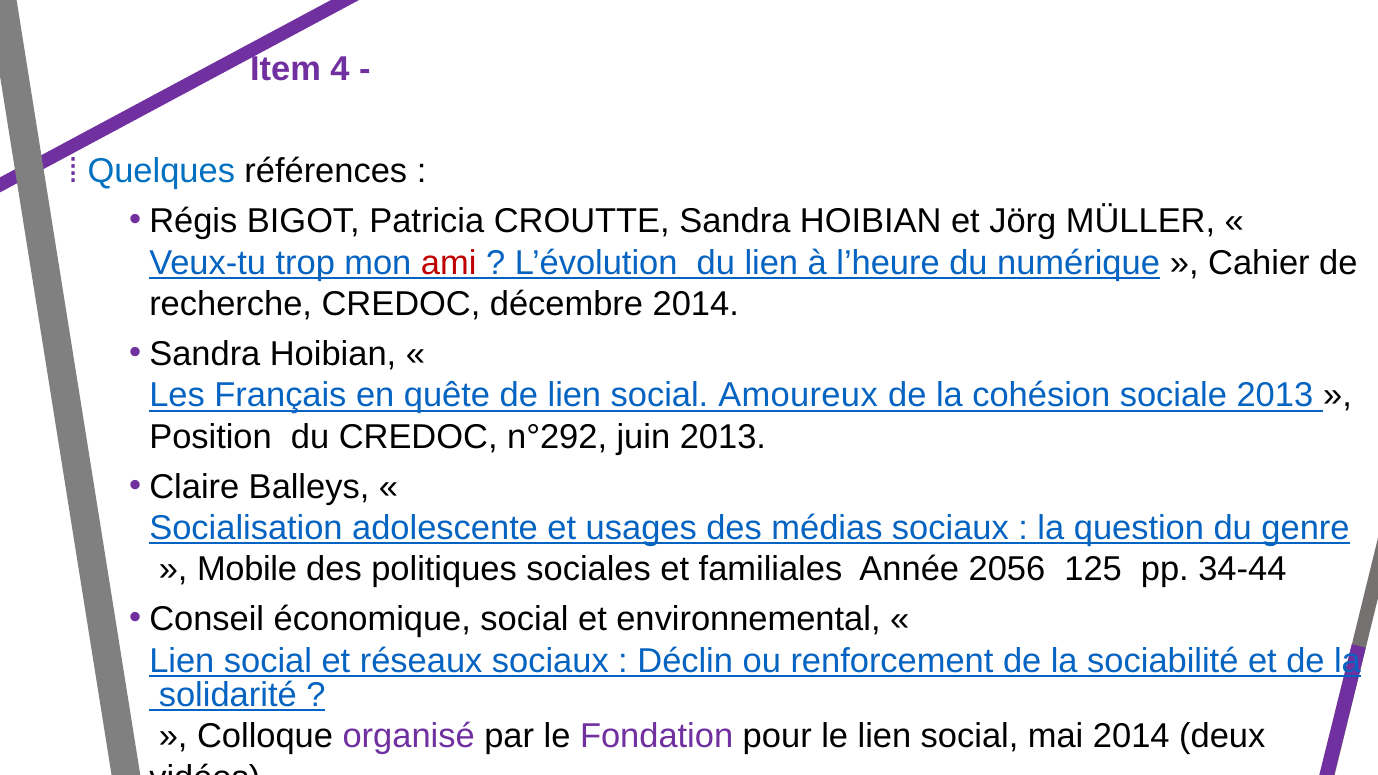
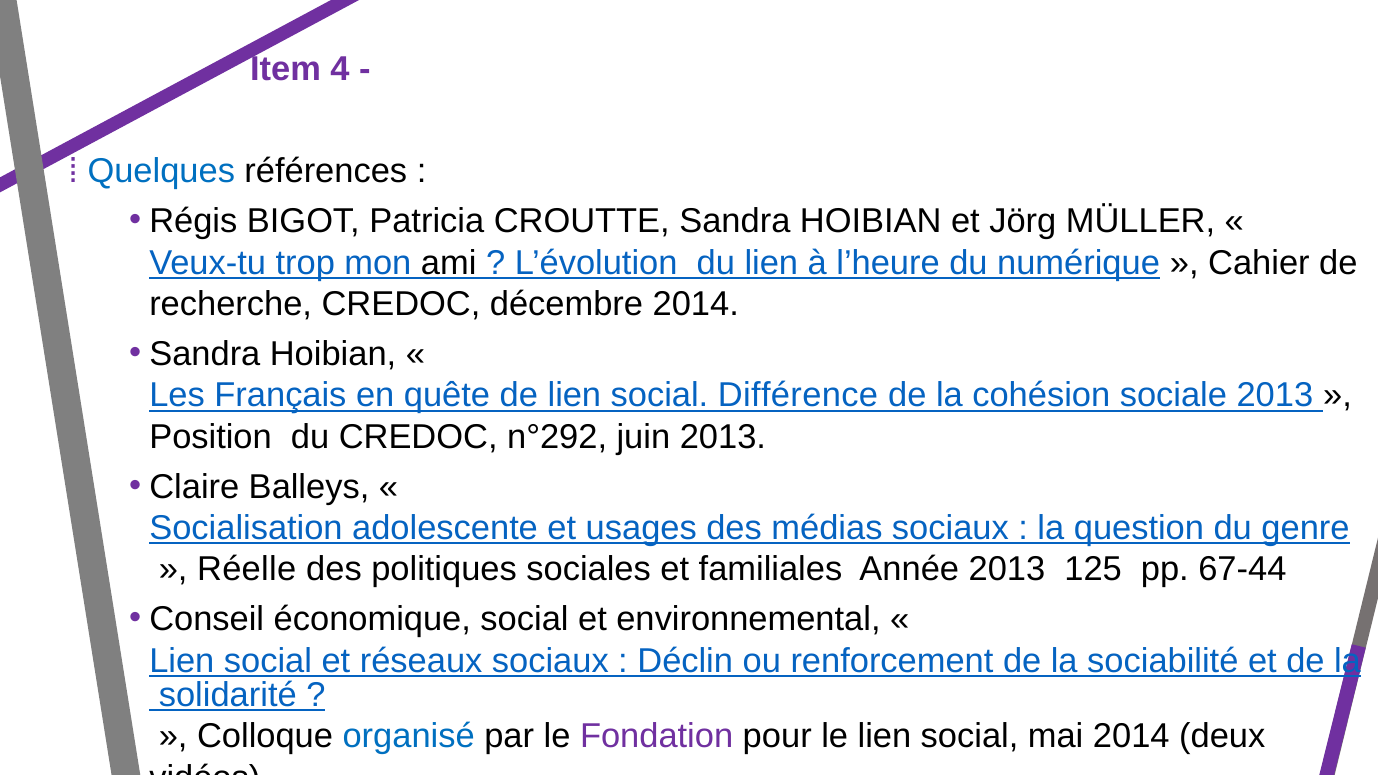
ami colour: red -> black (449, 263)
Amoureux: Amoureux -> Différence (798, 396)
Mobile: Mobile -> Réelle (247, 569)
Année 2056: 2056 -> 2013 (1007, 569)
34-44: 34-44 -> 67-44 (1242, 569)
organisé colour: purple -> blue (409, 737)
